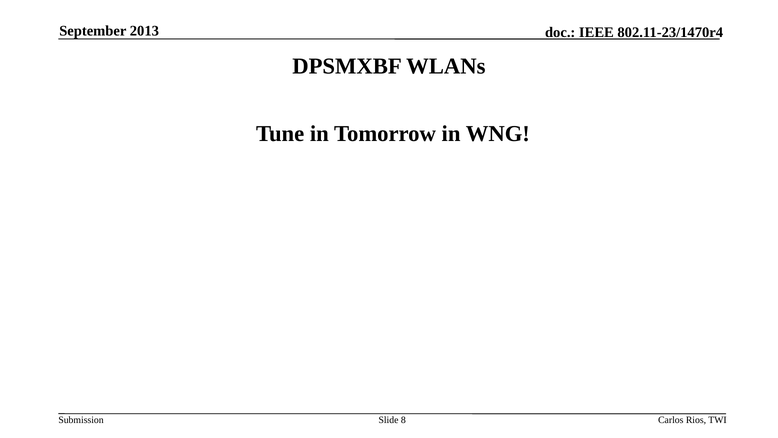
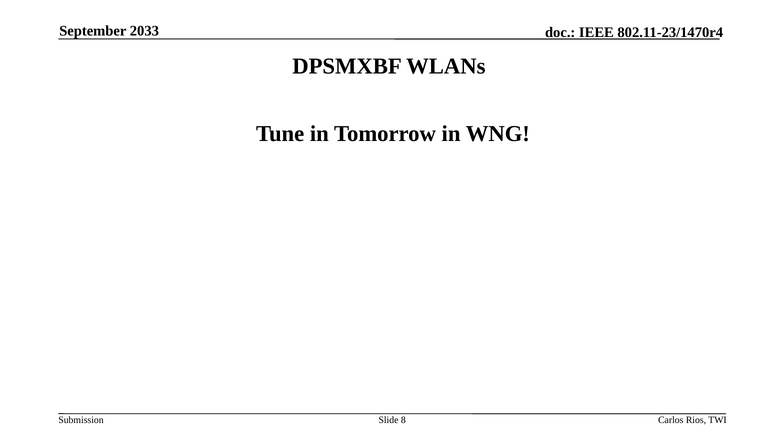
2013: 2013 -> 2033 (144, 31)
